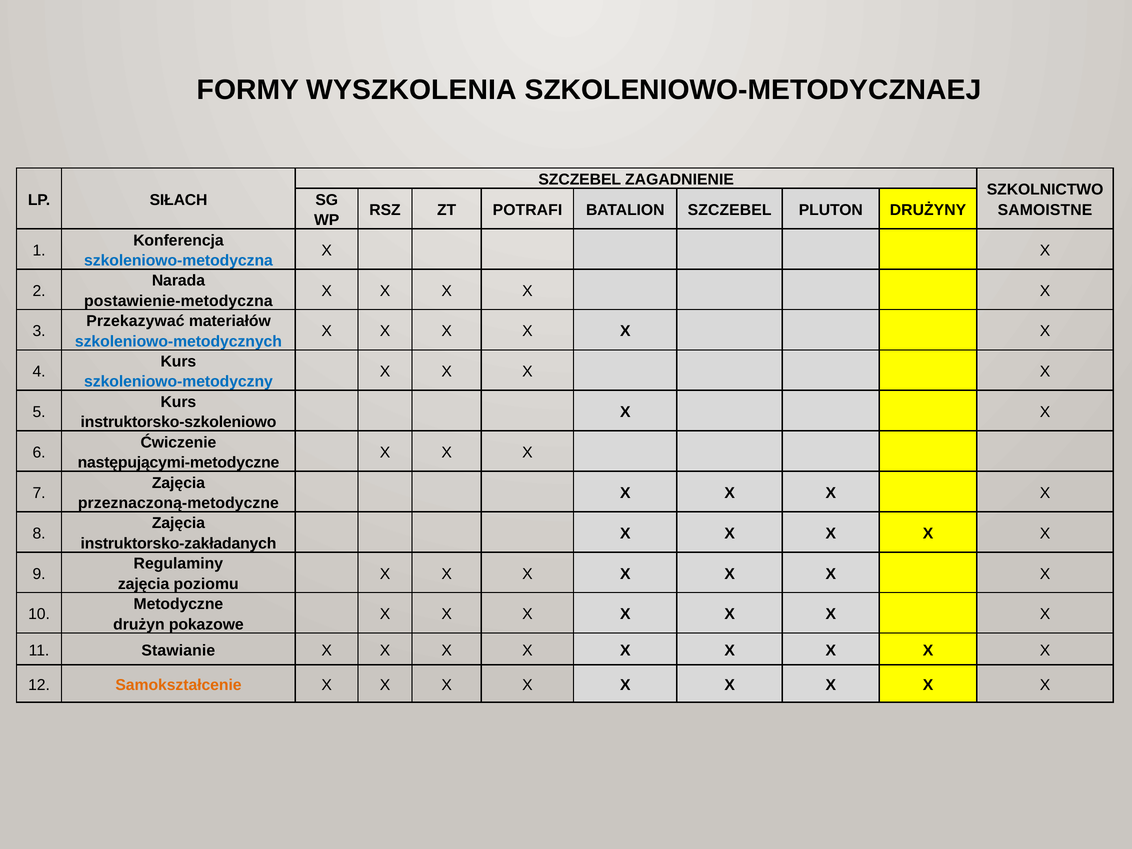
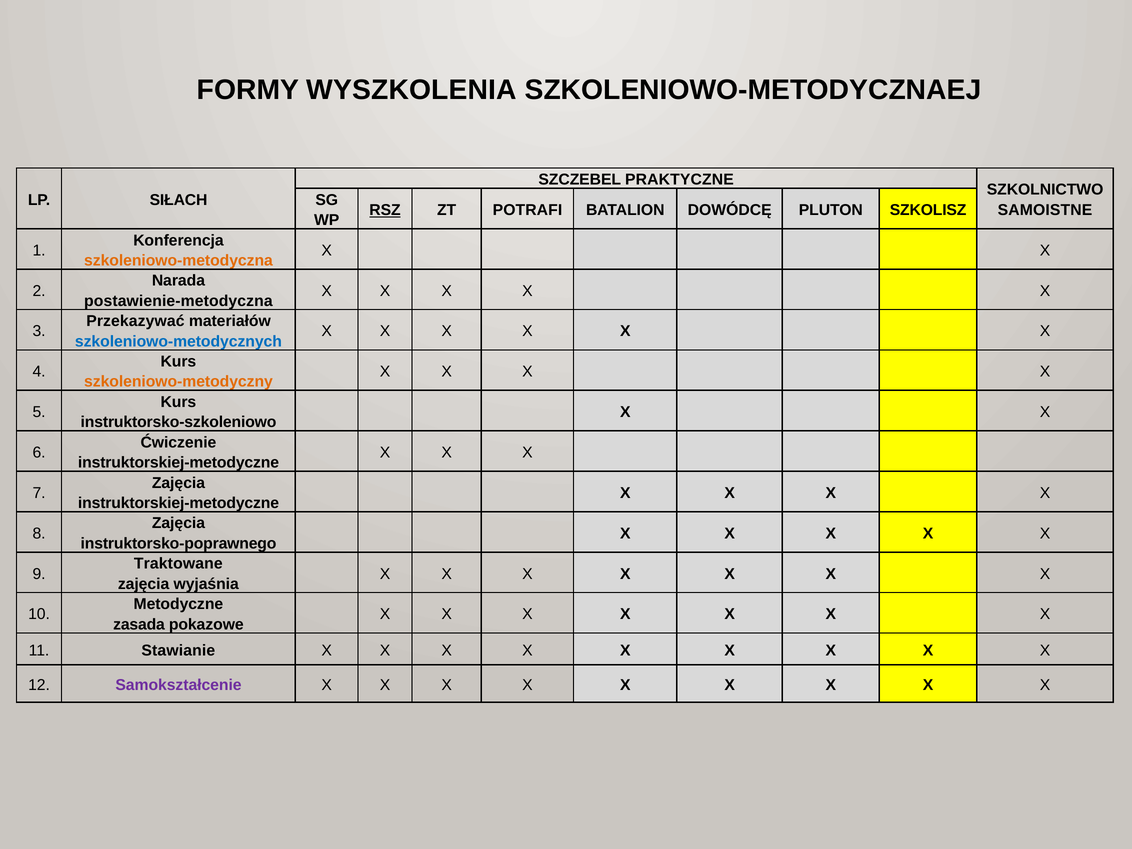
ZAGADNIENIE: ZAGADNIENIE -> PRAKTYCZNE (679, 180)
RSZ underline: none -> present (385, 210)
BATALION SZCZEBEL: SZCZEBEL -> DOWÓDCĘ (730, 210)
DRUŻYNY: DRUŻYNY -> SZKOLISZ (928, 210)
szkoleniowo-metodyczna colour: blue -> orange (178, 261)
szkoleniowo-metodyczny colour: blue -> orange (178, 382)
następującymi-metodyczne: następującymi-metodyczne -> instruktorskiej-metodyczne (178, 463)
przeznaczoną-metodyczne: przeznaczoną-metodyczne -> instruktorskiej-metodyczne (178, 503)
instruktorsko-zakładanych: instruktorsko-zakładanych -> instruktorsko-poprawnego (179, 543)
Regulaminy: Regulaminy -> Traktowane (178, 564)
poziomu: poziomu -> wyjaśnia (206, 584)
drużyn: drużyn -> zasada (139, 624)
Samokształcenie colour: orange -> purple (179, 685)
